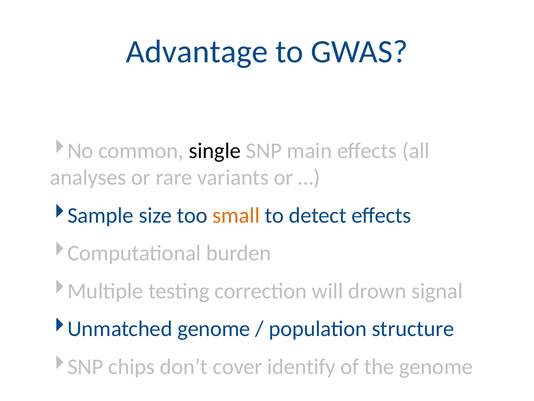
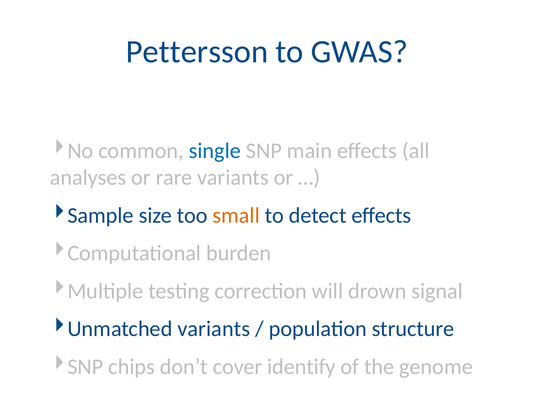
Advantage: Advantage -> Pettersson (197, 52)
single colour: black -> blue (215, 151)
Unmatched genome: genome -> variants (214, 329)
